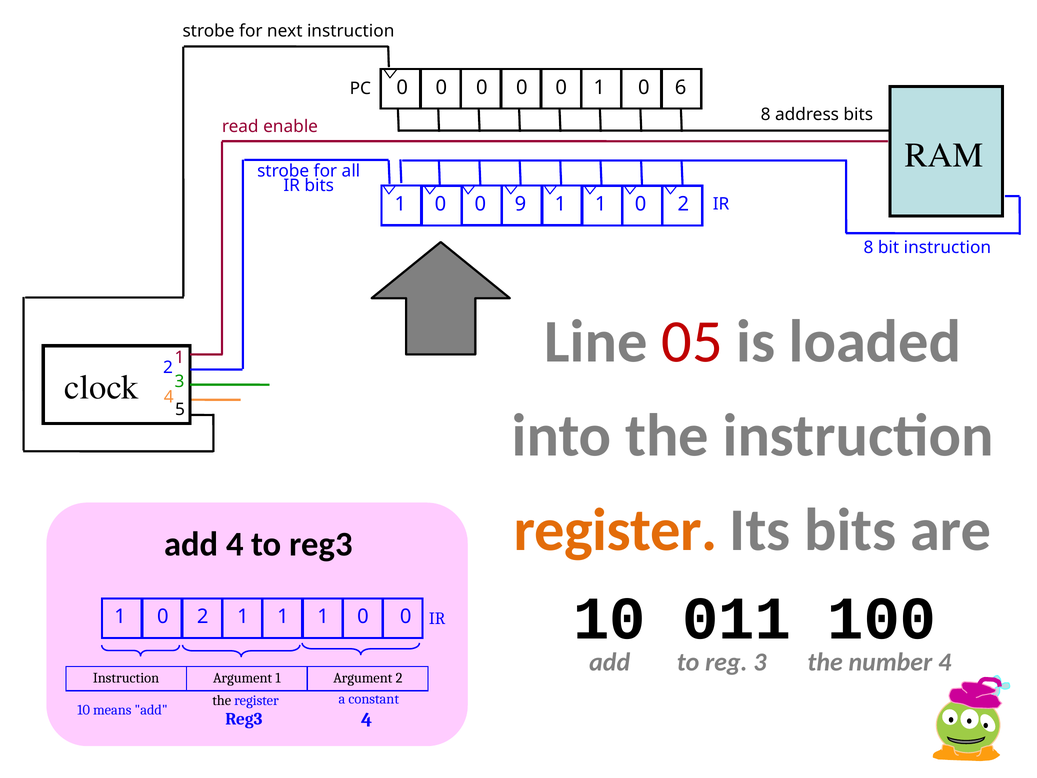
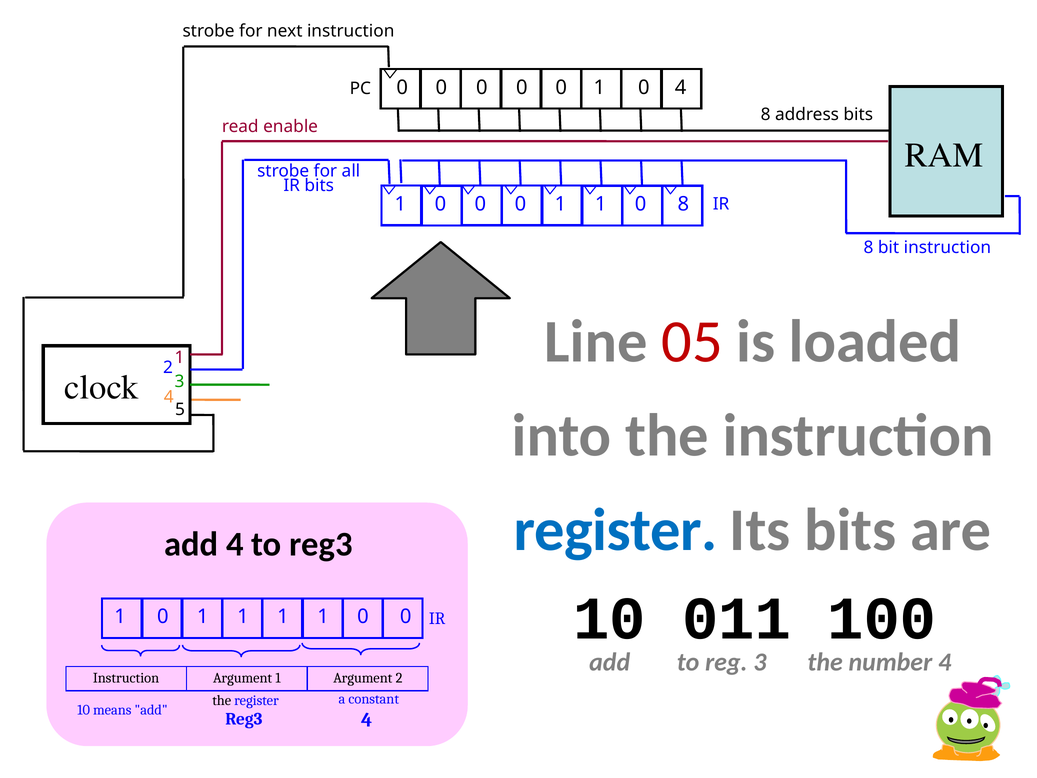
PC 1 6: 6 -> 4 (681, 88)
1 0 0 9: 9 -> 0 (521, 204)
1 0 2: 2 -> 8 (683, 204)
register colour: orange -> blue (615, 530)
2: 2 -> 1 (203, 616)
